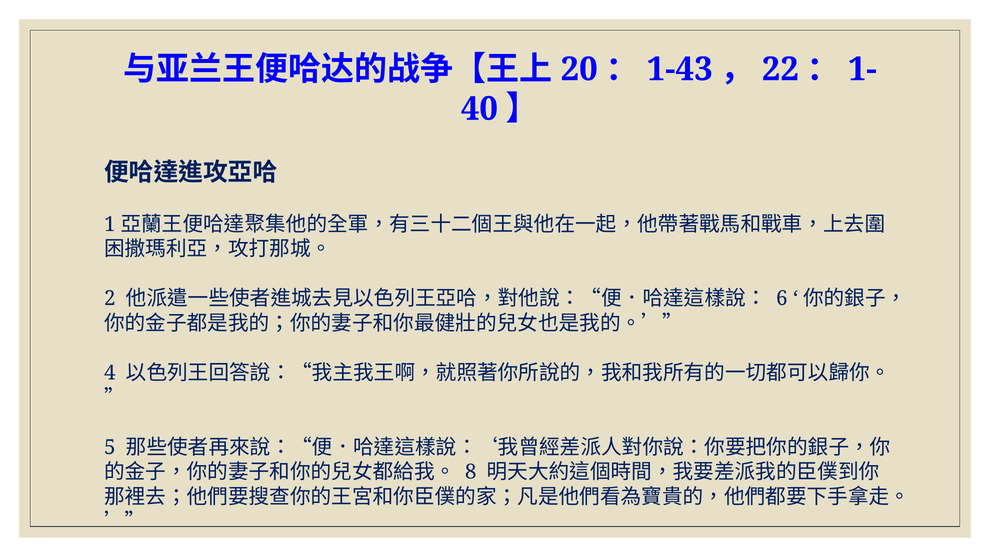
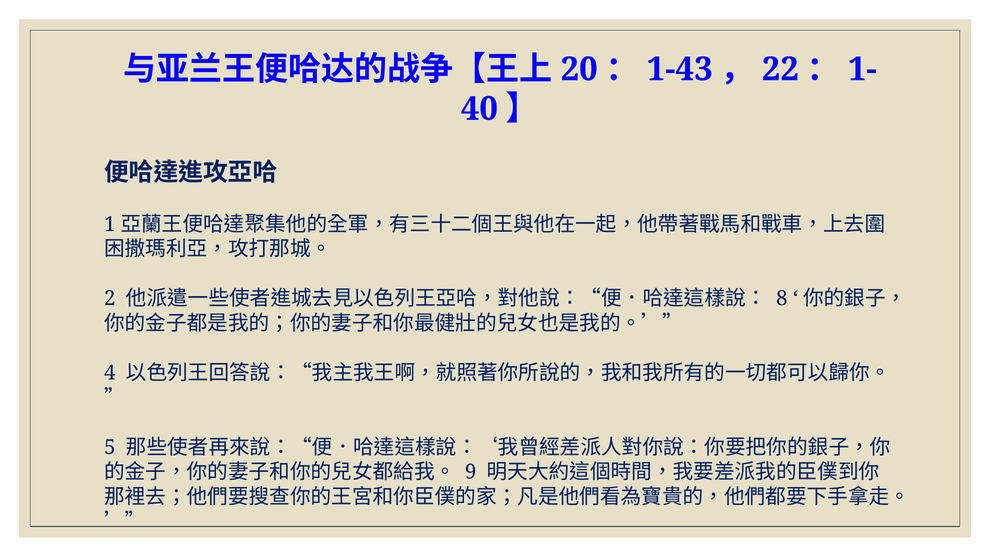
6: 6 -> 8 (782, 299)
8: 8 -> 9 (471, 472)
